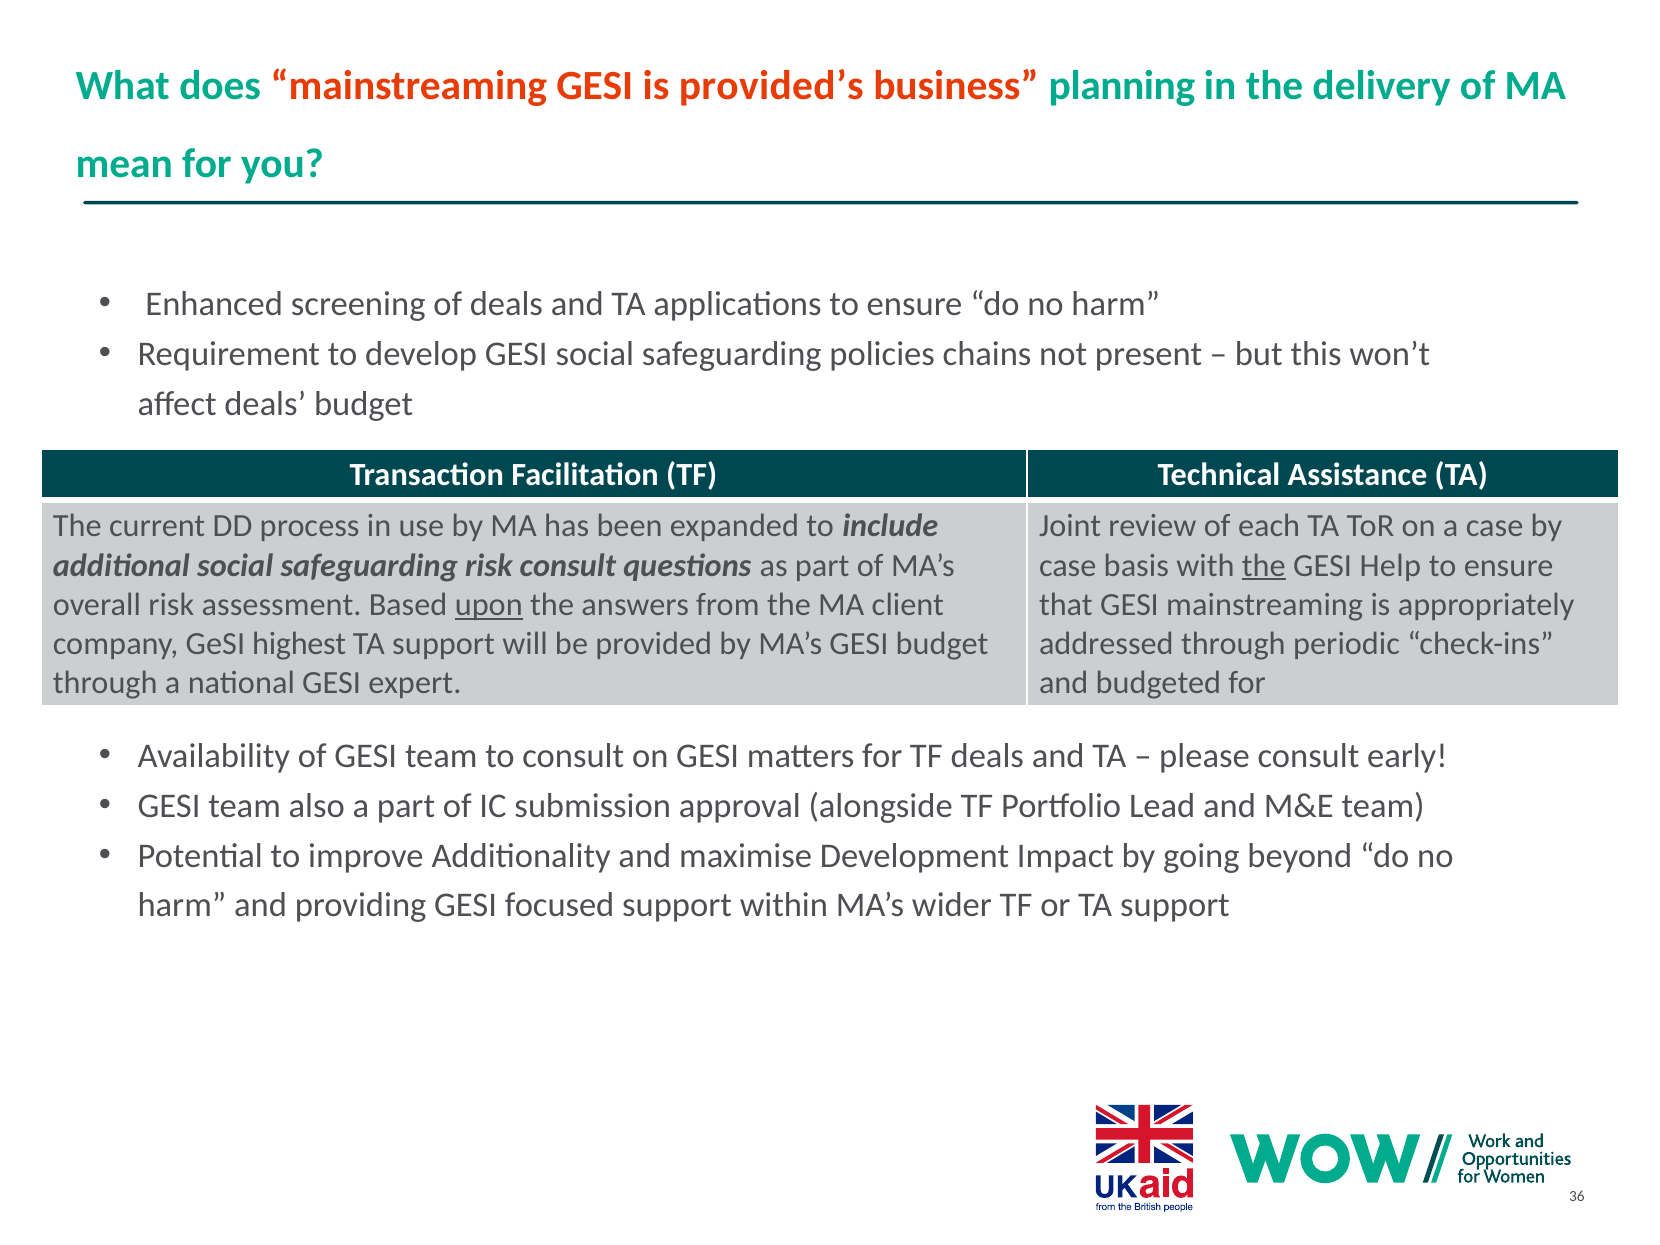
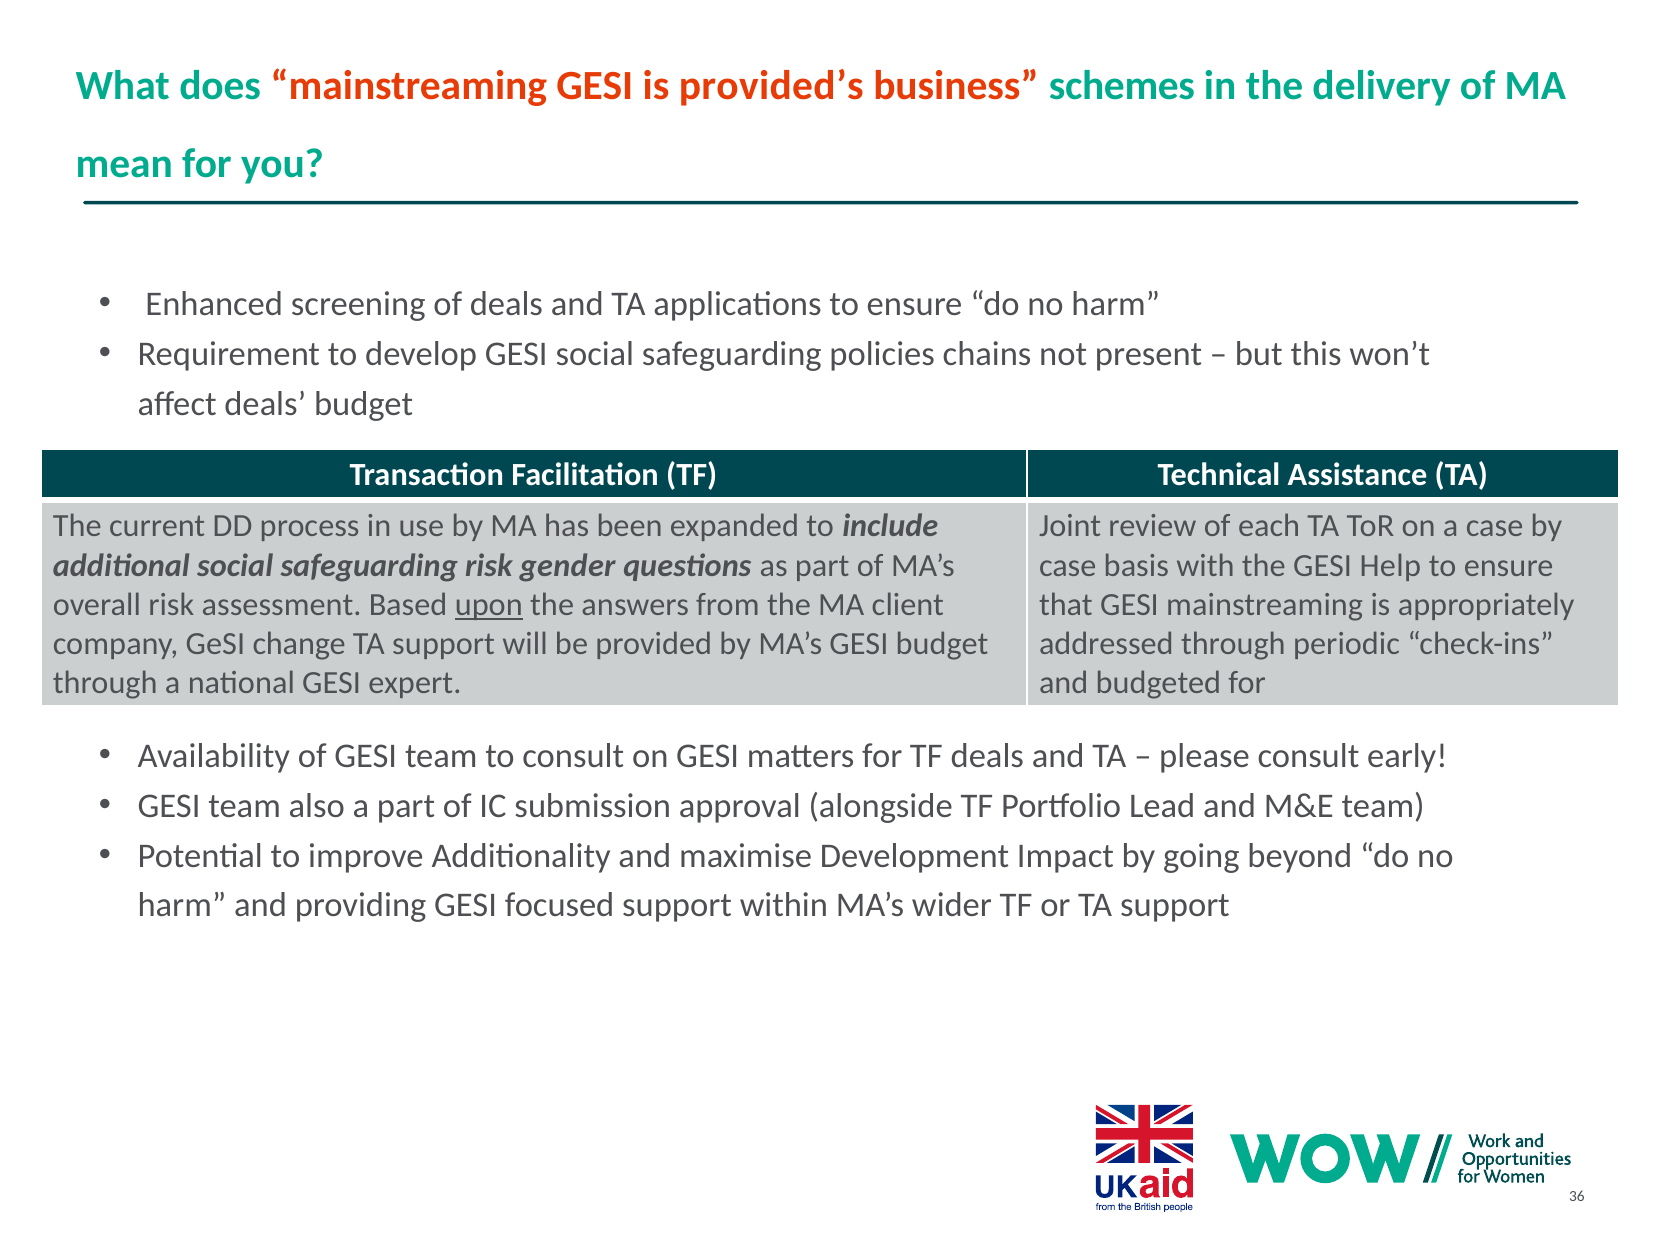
planning: planning -> schemes (1122, 86)
risk consult: consult -> gender (568, 566)
the underline: present -> none (1264, 566)
highest: highest -> change (299, 644)
